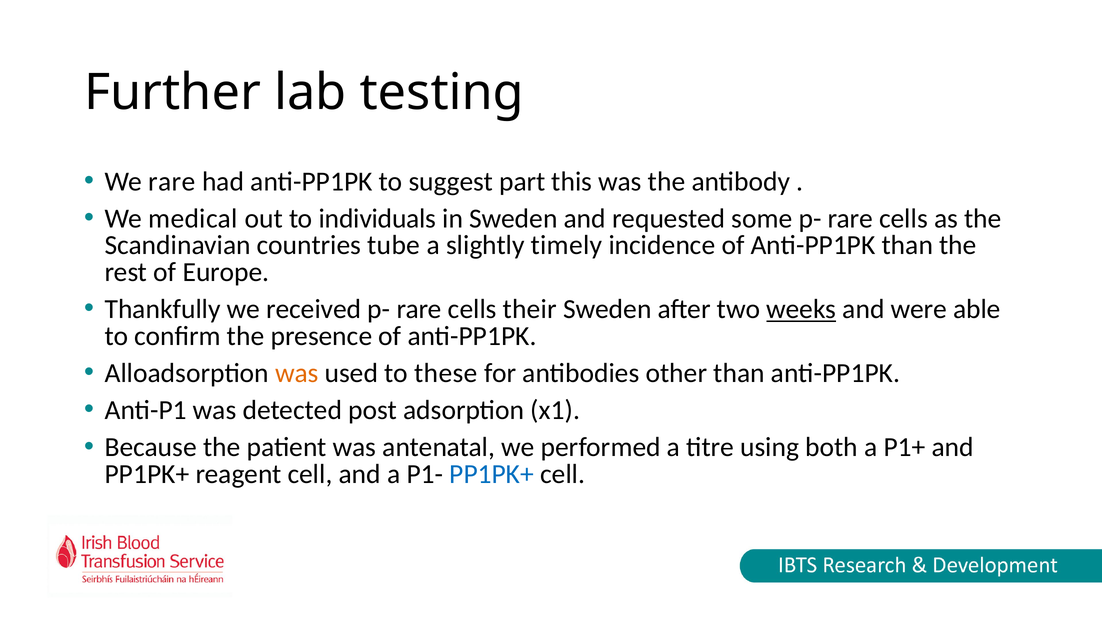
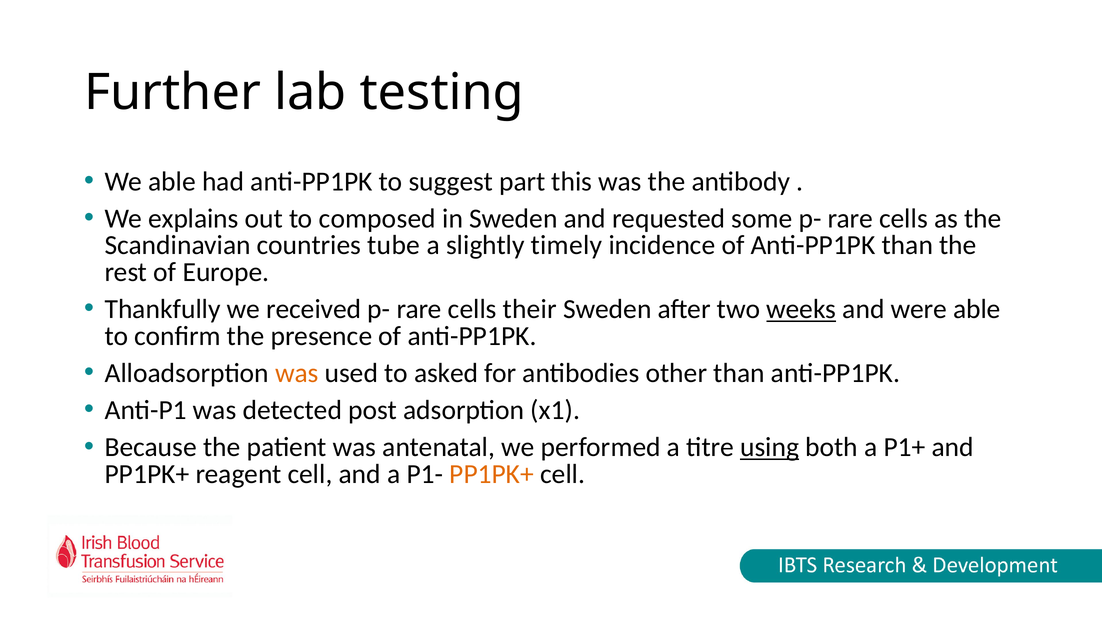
We rare: rare -> able (172, 181)
medical: medical -> explains (193, 219)
individuals: individuals -> composed (377, 219)
these: these -> asked (446, 373)
using underline: none -> present (770, 447)
PP1PK+ colour: blue -> orange (492, 474)
